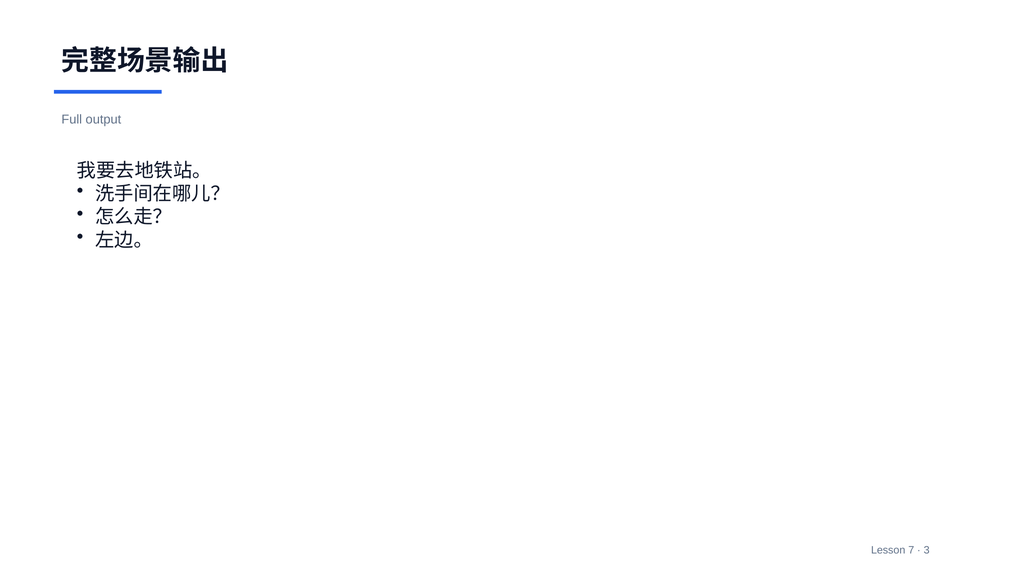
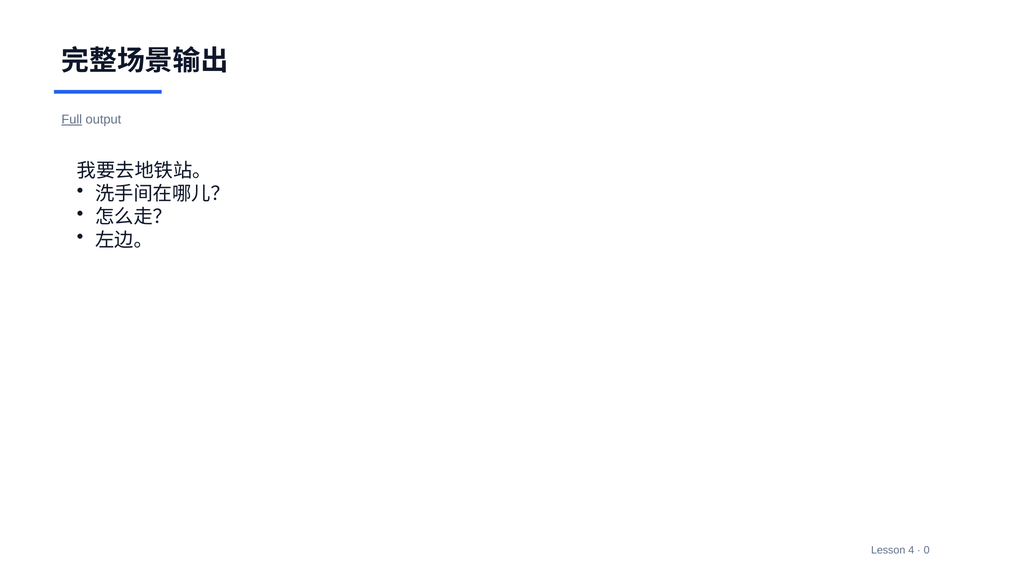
Full underline: none -> present (72, 119)
7: 7 -> 4 (911, 550)
3: 3 -> 0 (927, 550)
